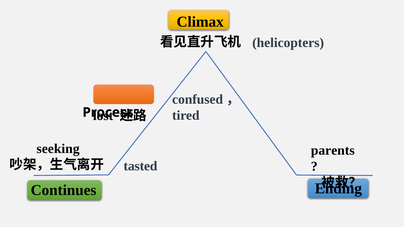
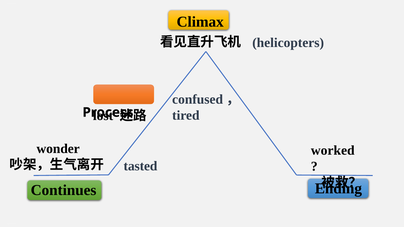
seeking: seeking -> wonder (58, 149)
parents: parents -> worked (333, 151)
